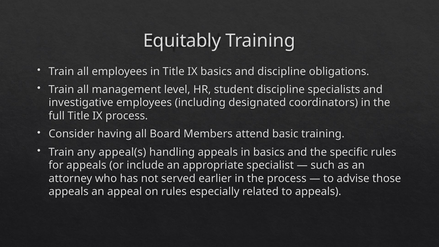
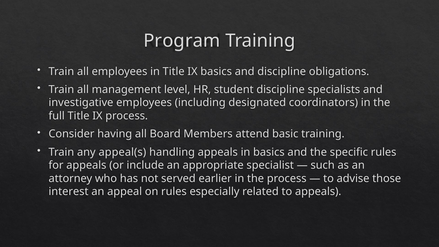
Equitably: Equitably -> Program (182, 41)
appeals: appeals -> interest (69, 192)
